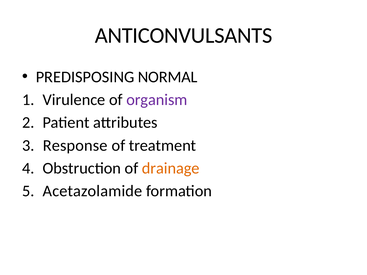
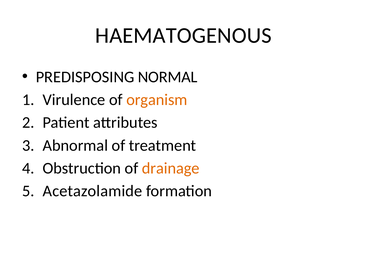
ANTICONVULSANTS: ANTICONVULSANTS -> HAEMATOGENOUS (183, 36)
organism colour: purple -> orange (157, 100)
Response: Response -> Abnormal (75, 146)
